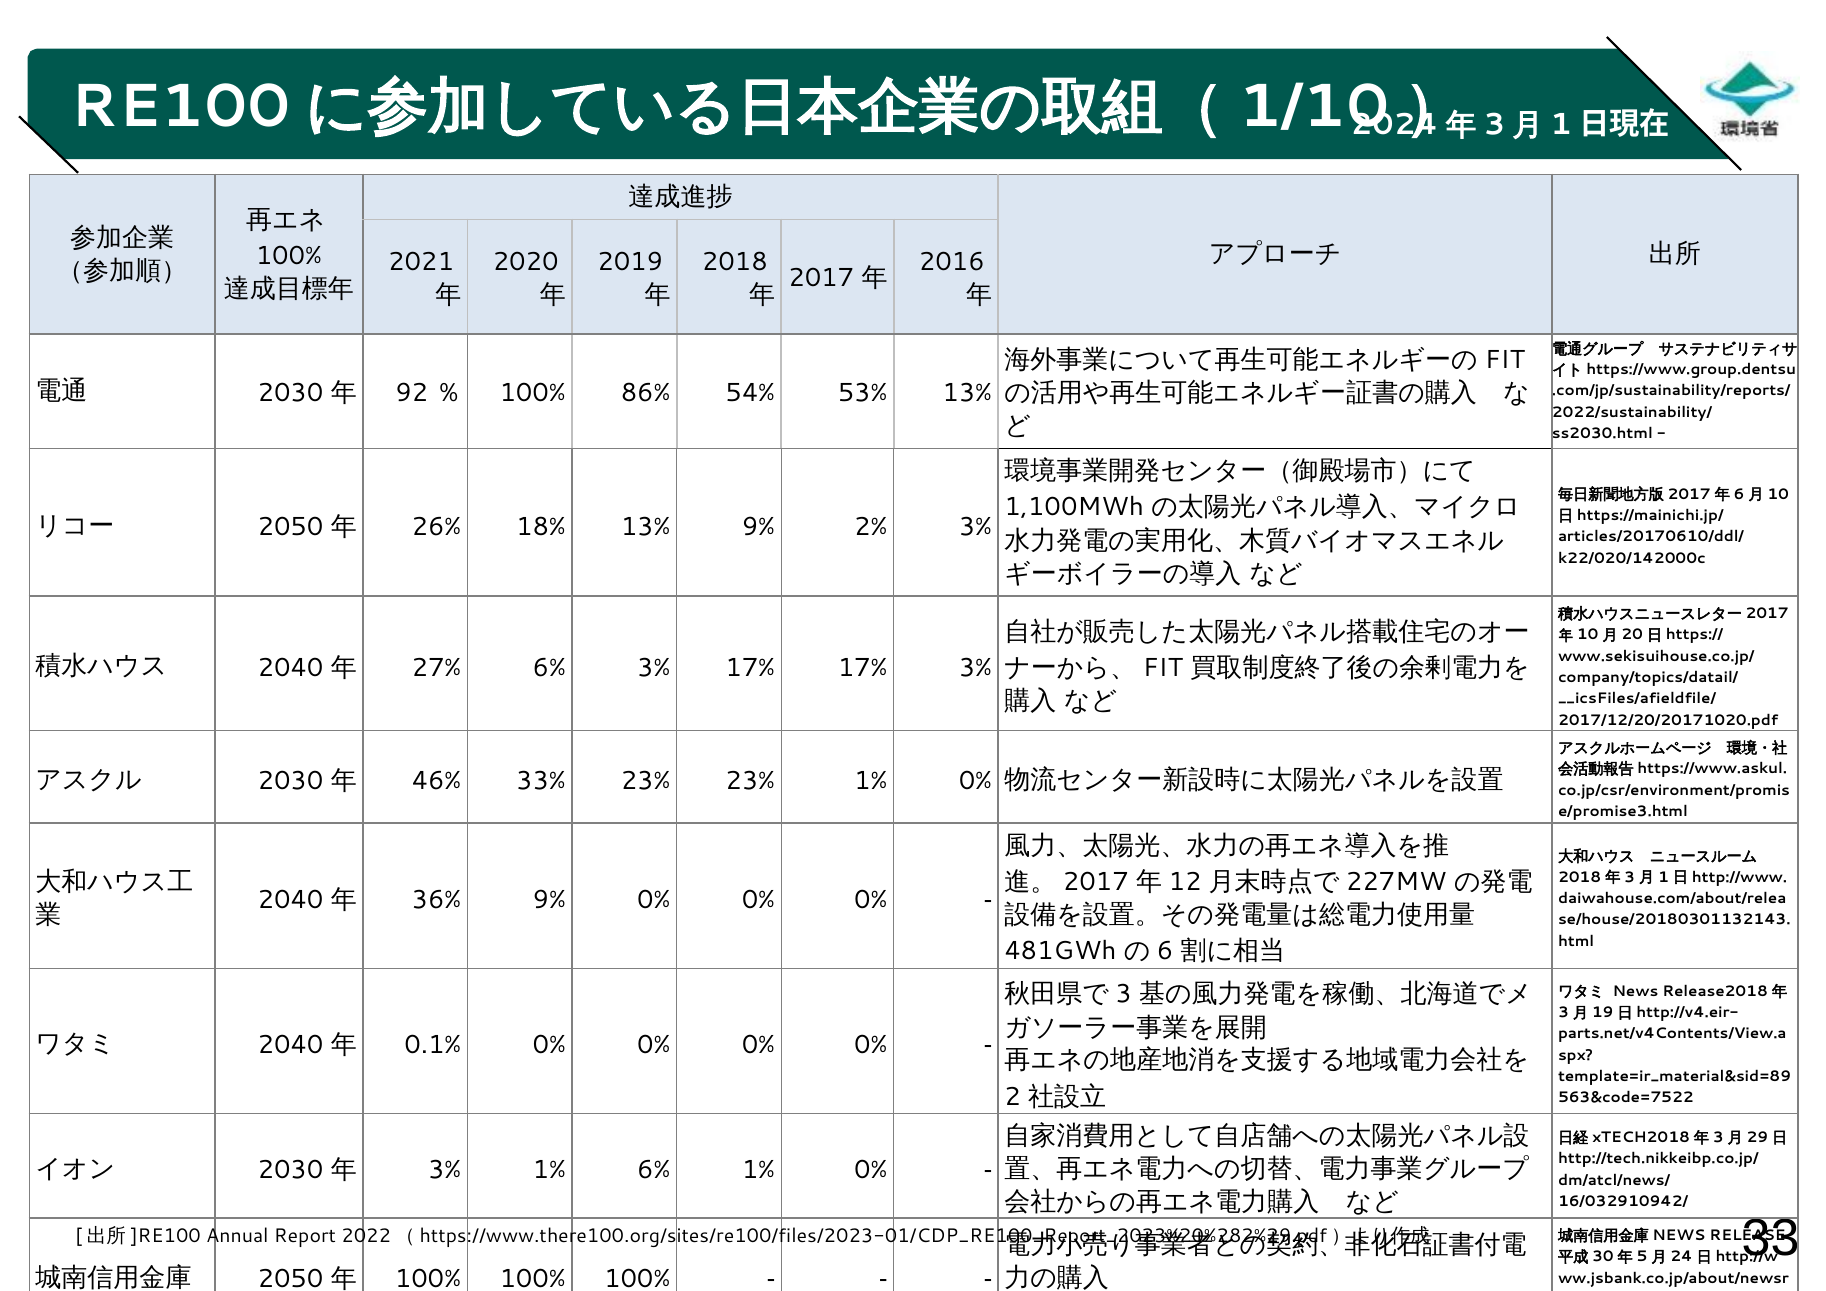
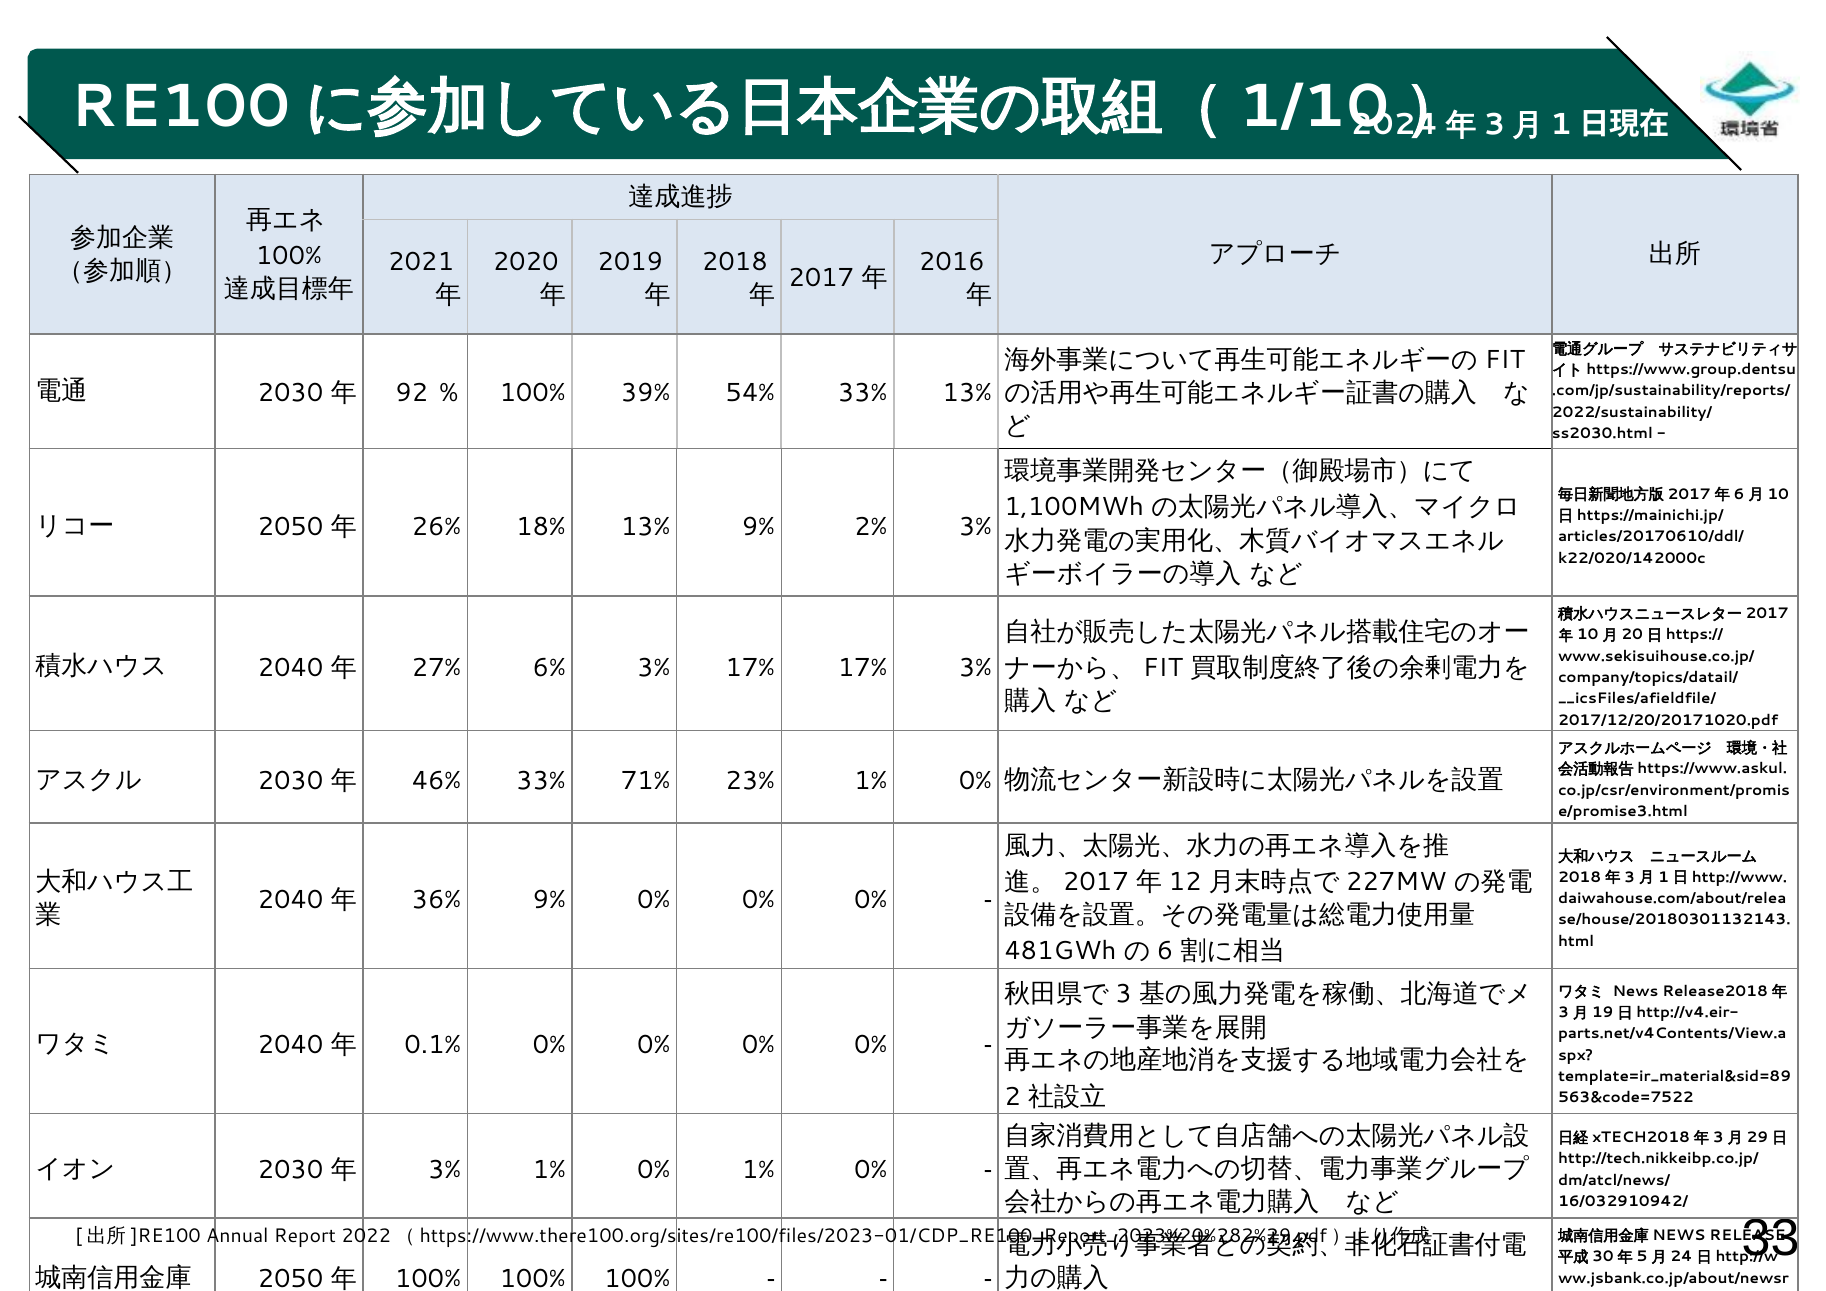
86%: 86% -> 39% (646, 393)
54% 53%: 53% -> 33% (863, 393)
33% 23%: 23% -> 71% (646, 781)
3% 1% 6%: 6% -> 0% (654, 1170)
